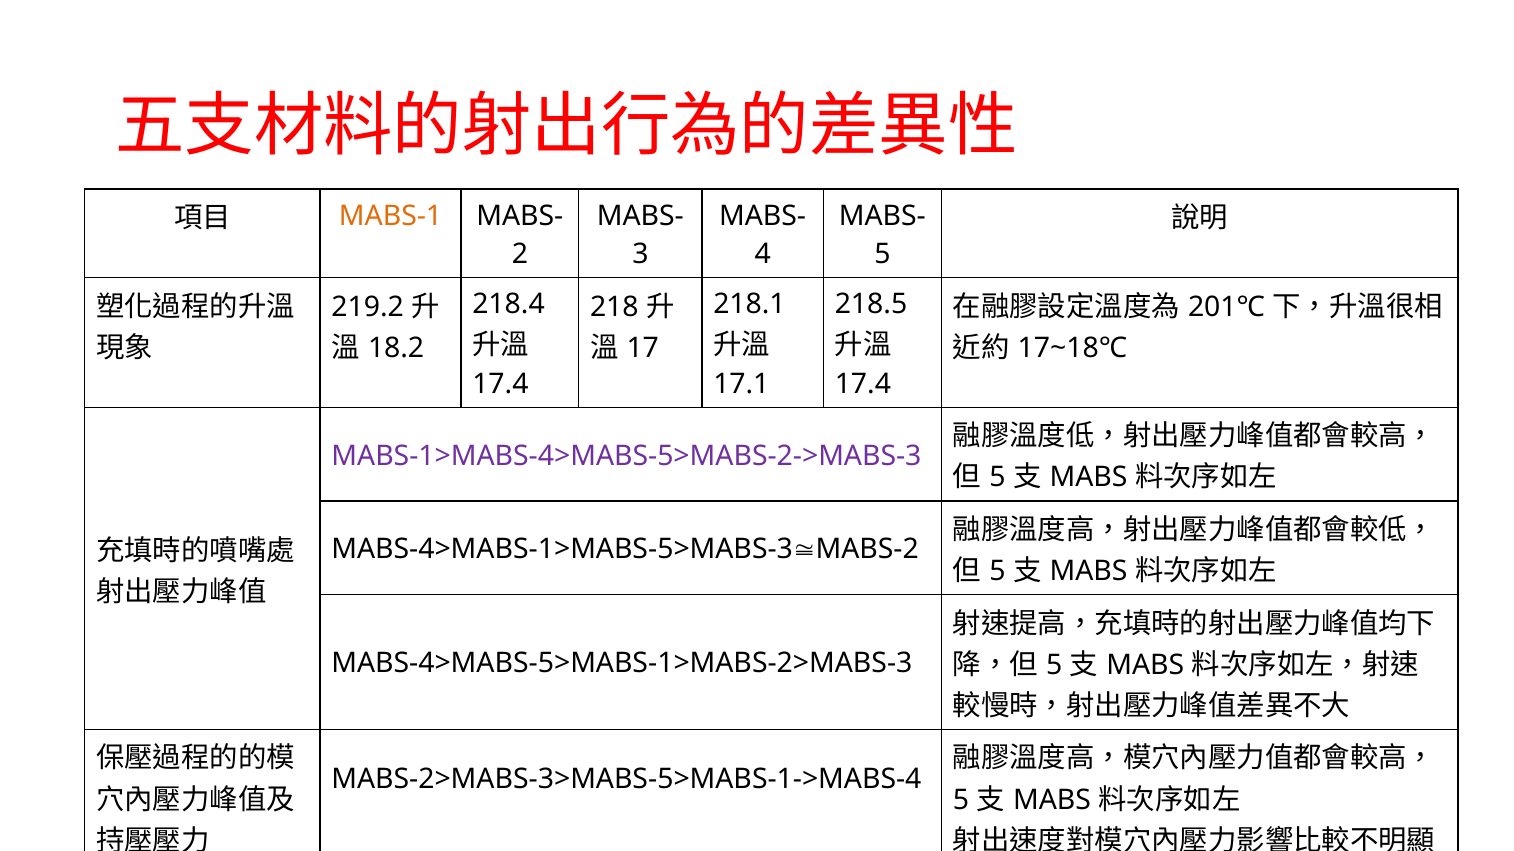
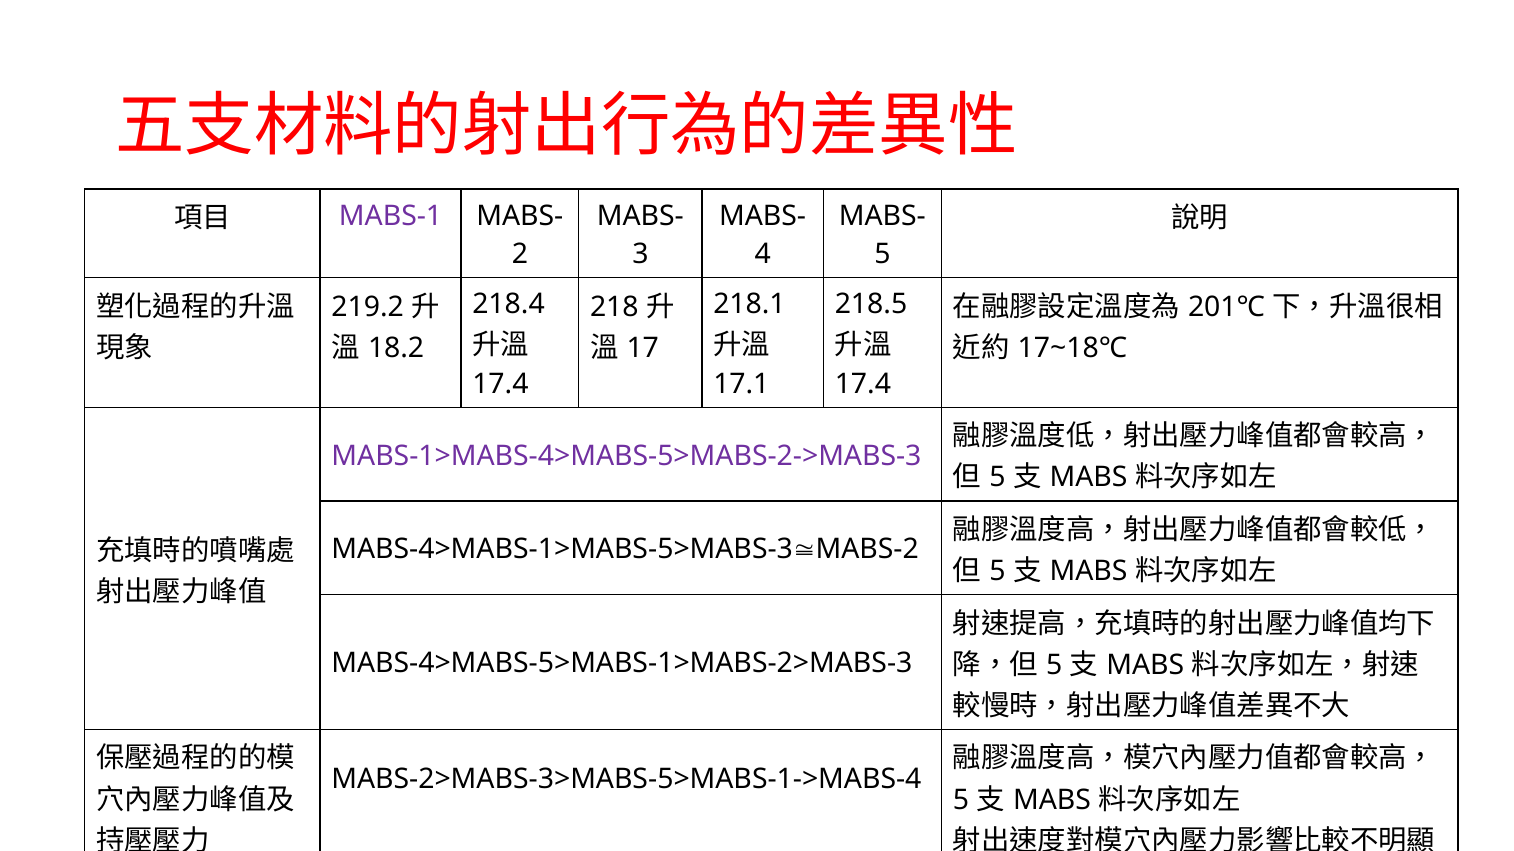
MABS-1 colour: orange -> purple (391, 216)
